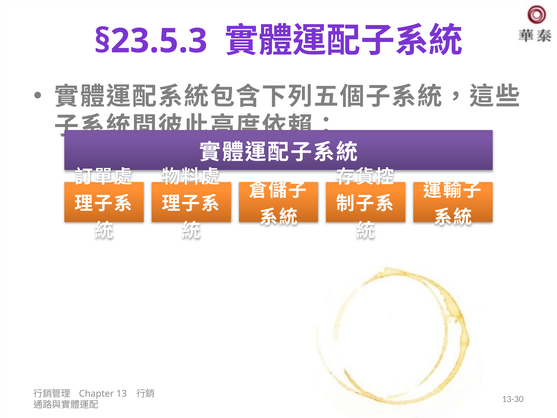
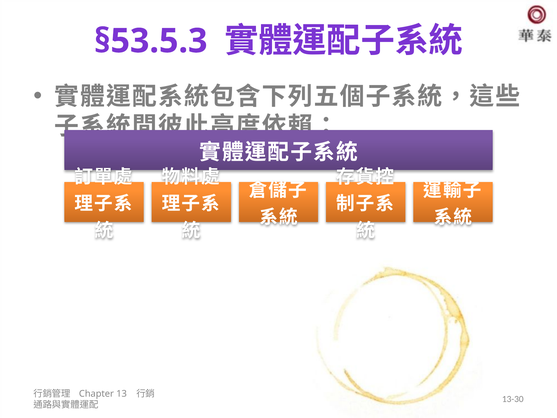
§23.5.3: §23.5.3 -> §53.5.3 (151, 41)
